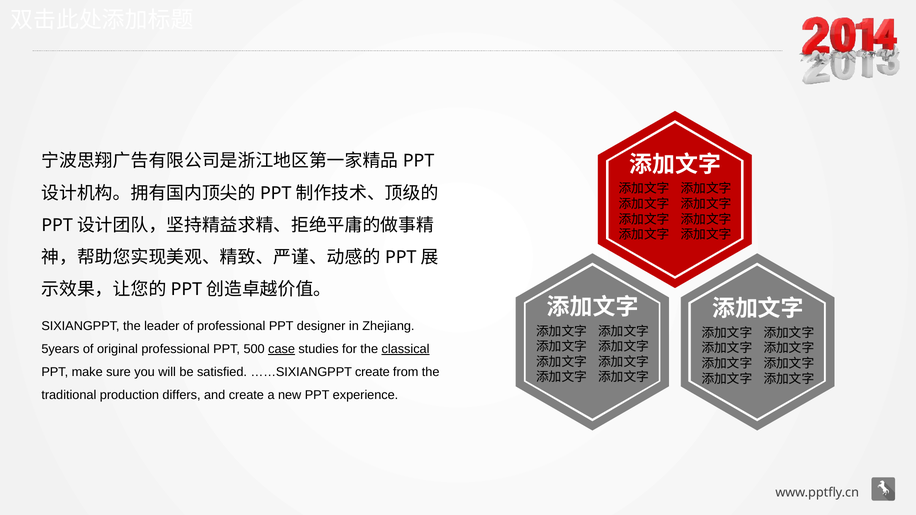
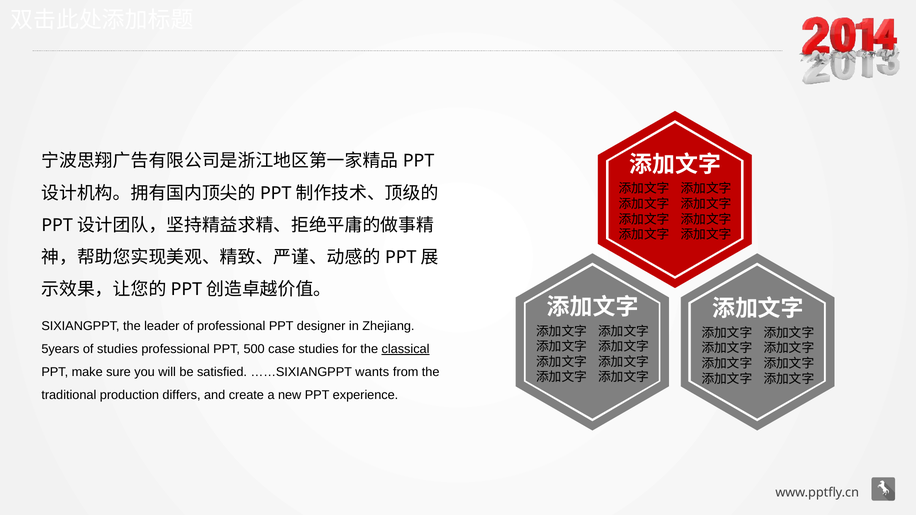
of original: original -> studies (117, 349)
case underline: present -> none (282, 349)
……SIXIANGPPT create: create -> wants (372, 372)
